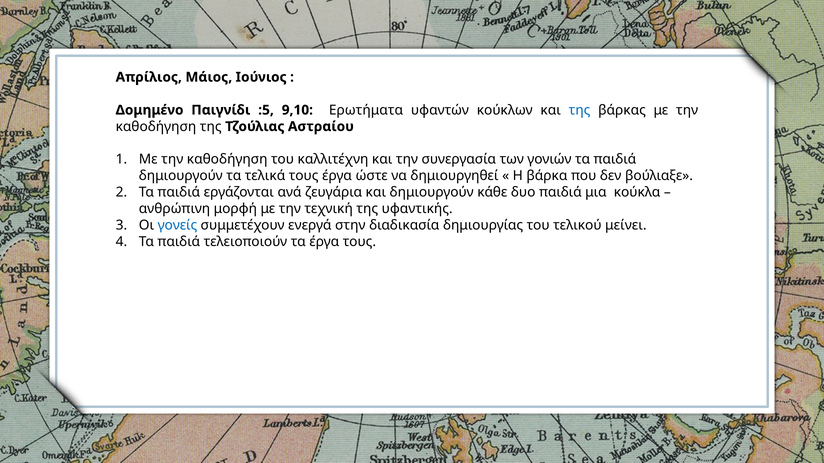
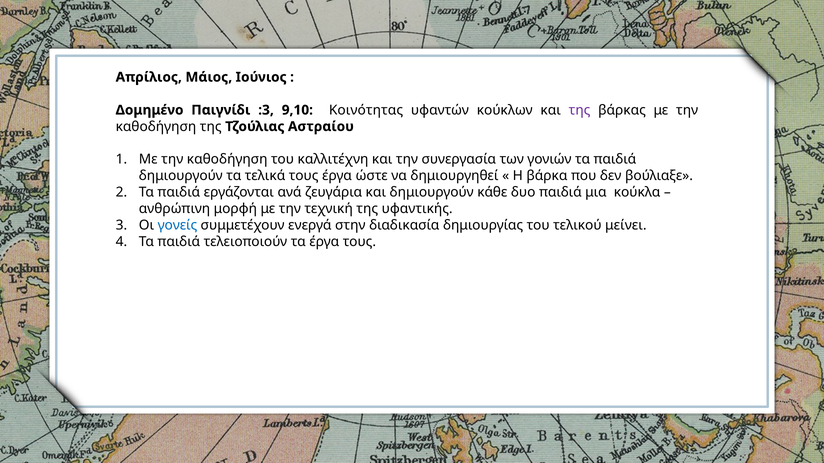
:5: :5 -> :3 (266, 110)
Ερωτήματα: Ερωτήματα -> Κοινότητας (366, 110)
της colour: blue -> purple (580, 110)
